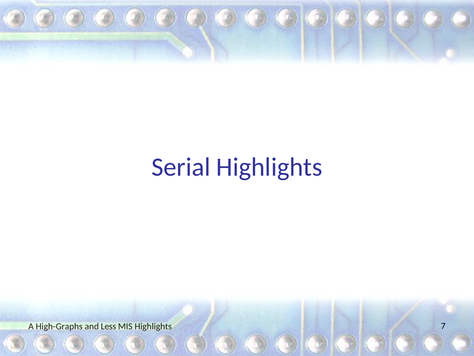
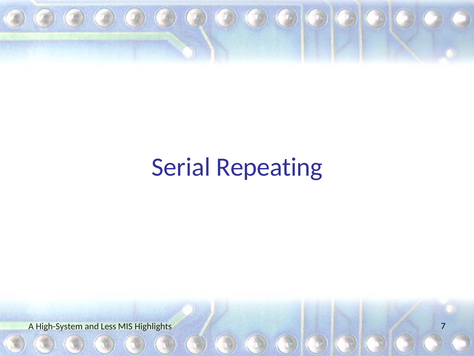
Serial Highlights: Highlights -> Repeating (269, 167)
High-Graphs: High-Graphs -> High-System (59, 326)
